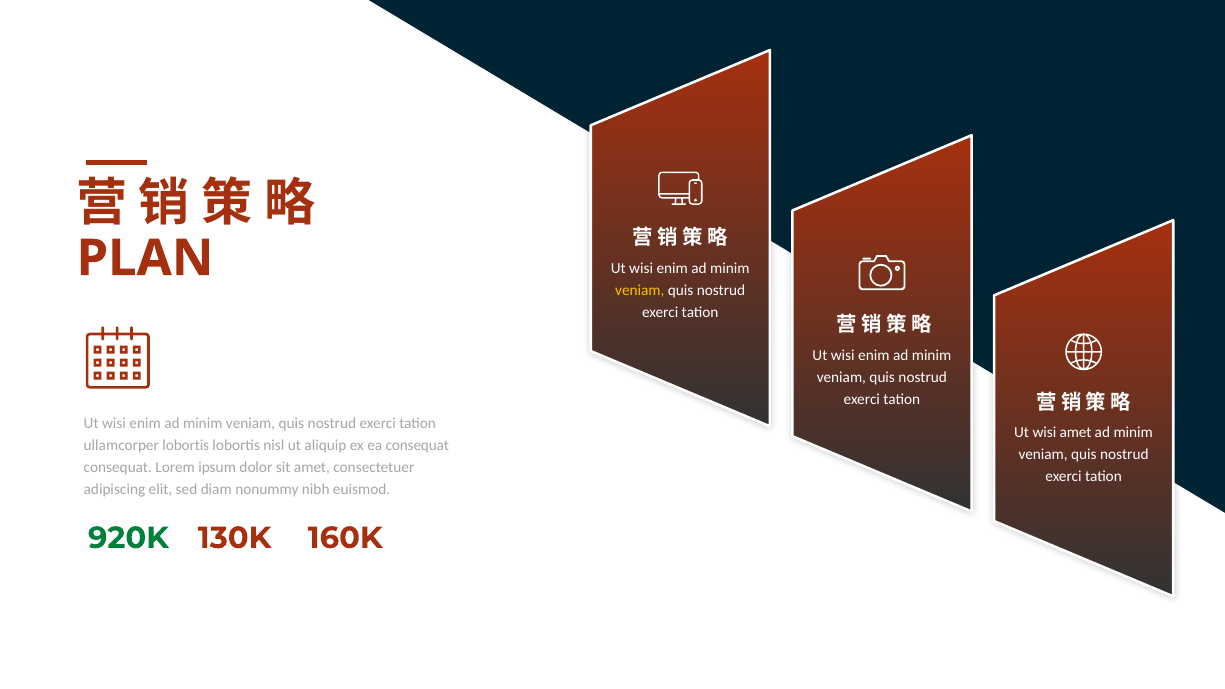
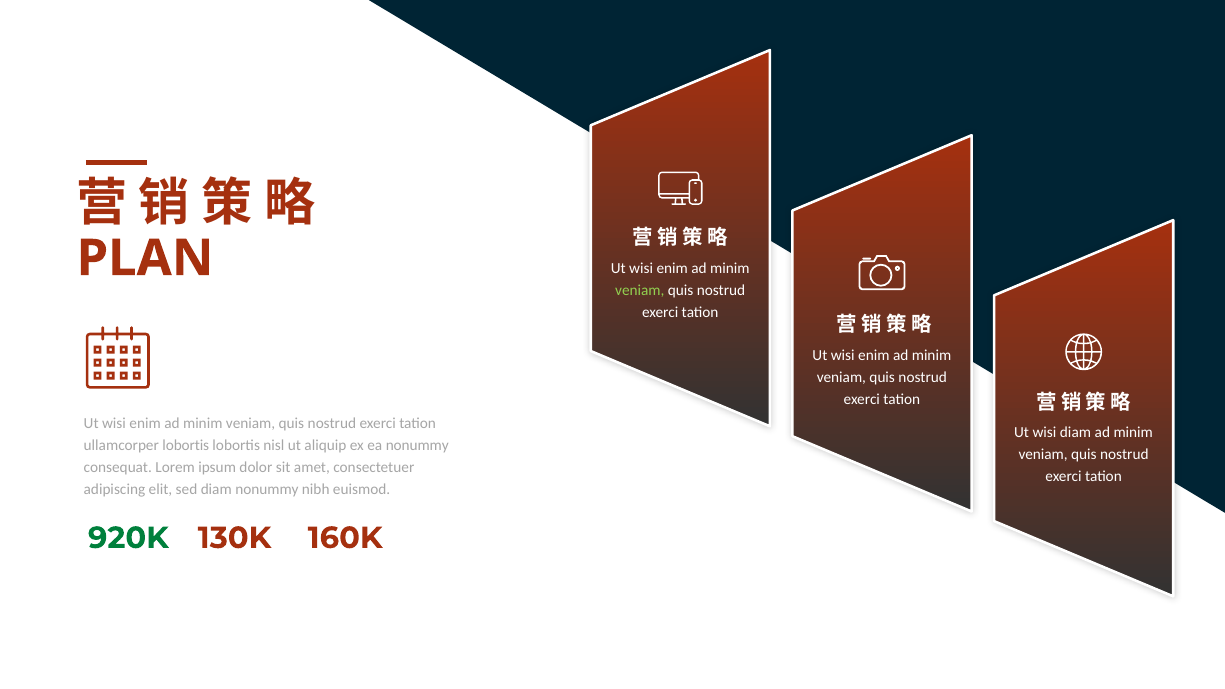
veniam colour: yellow -> light green (640, 291)
wisi amet: amet -> diam (1076, 433)
ea consequat: consequat -> nonummy (417, 446)
